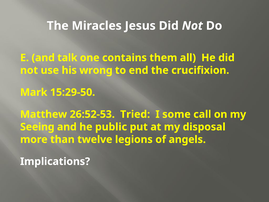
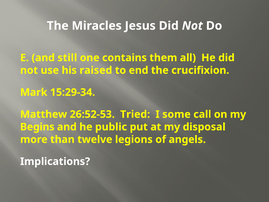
talk: talk -> still (67, 58)
wrong: wrong -> raised (96, 70)
15:29-50: 15:29-50 -> 15:29-34 (73, 92)
Seeing: Seeing -> Begins (37, 127)
